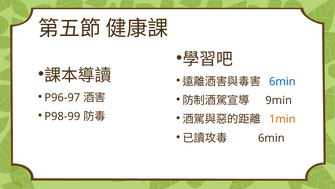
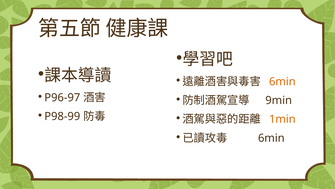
6min colour: blue -> orange (282, 81)
